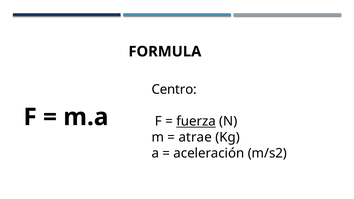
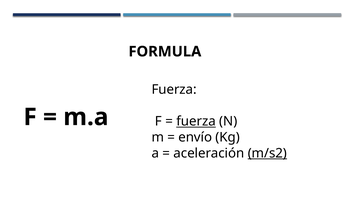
Centro: Centro -> Fuerza (174, 90)
atrae: atrae -> envío (195, 137)
m/s2 underline: none -> present (267, 153)
